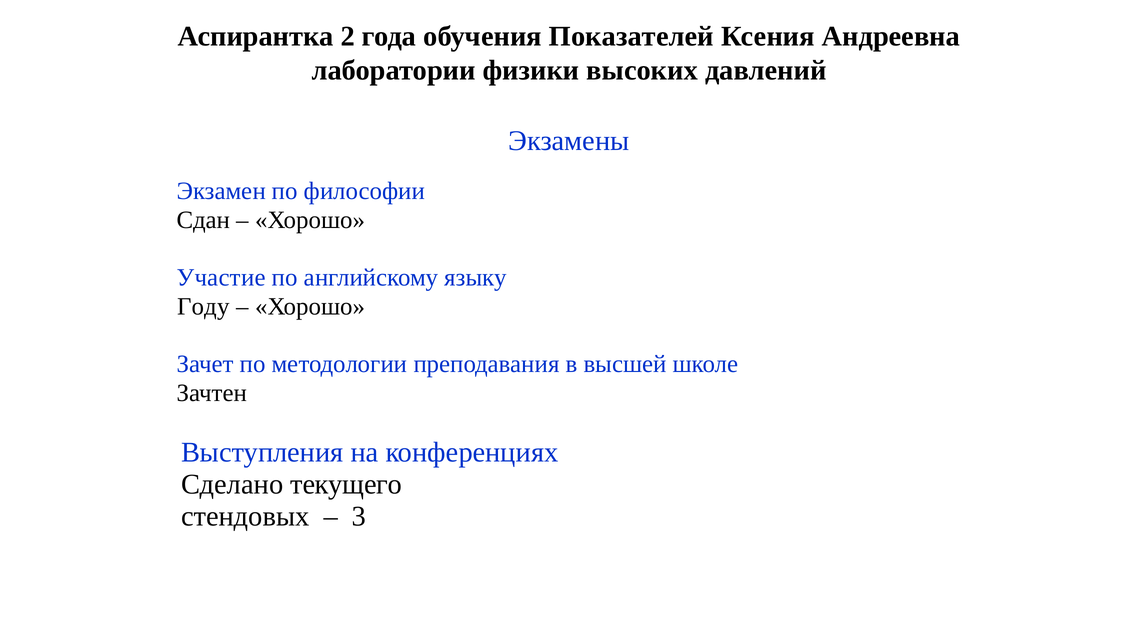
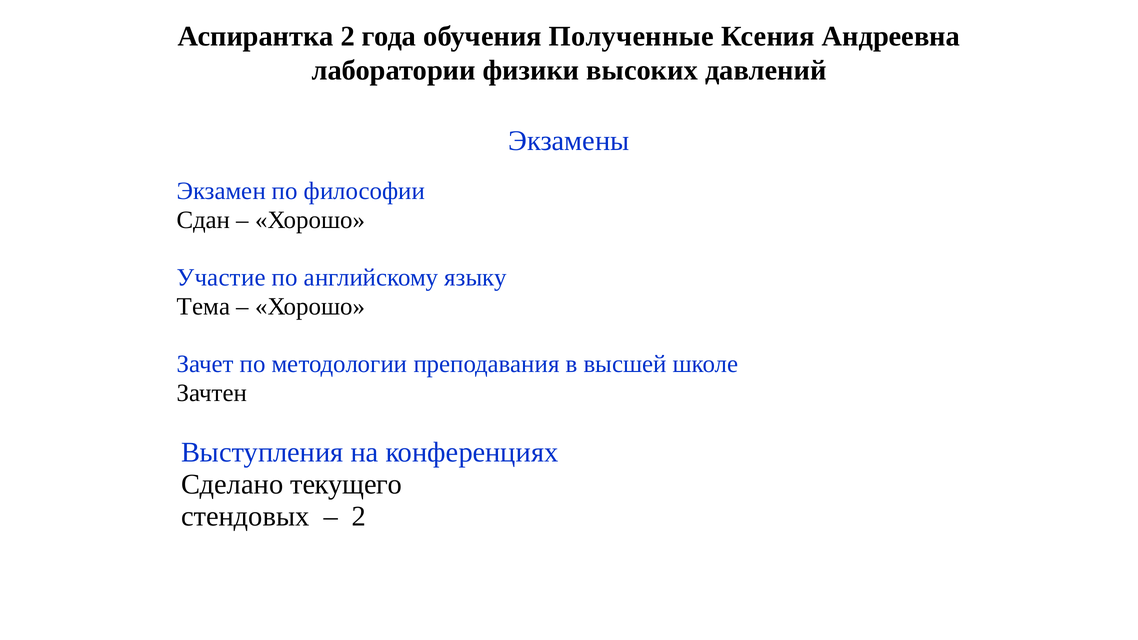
Показателей: Показателей -> Полученные (631, 36)
Году: Году -> Тема (203, 306)
3: 3 -> 2 (359, 516)
